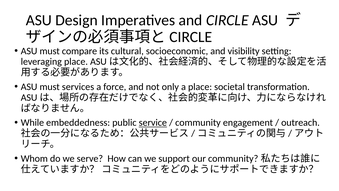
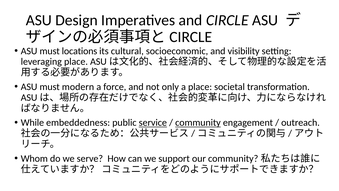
compare: compare -> locations (80, 51)
services: services -> modern (78, 87)
community underline: none -> present (198, 123)
